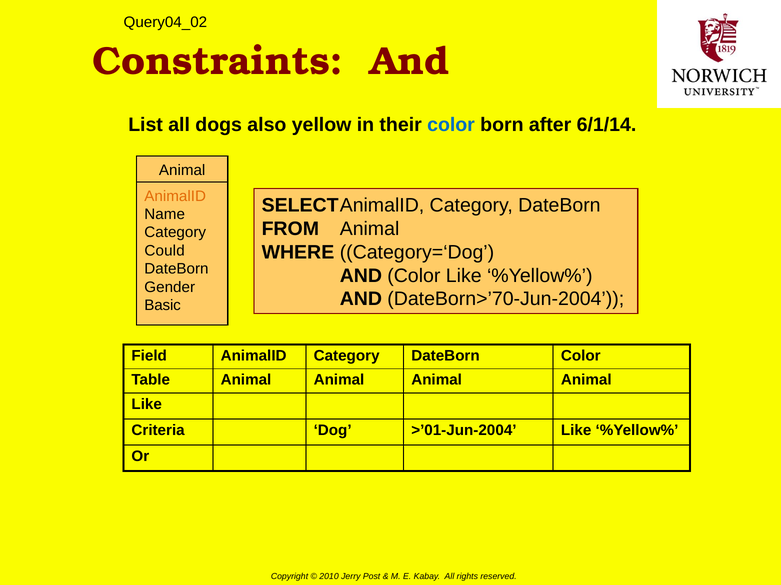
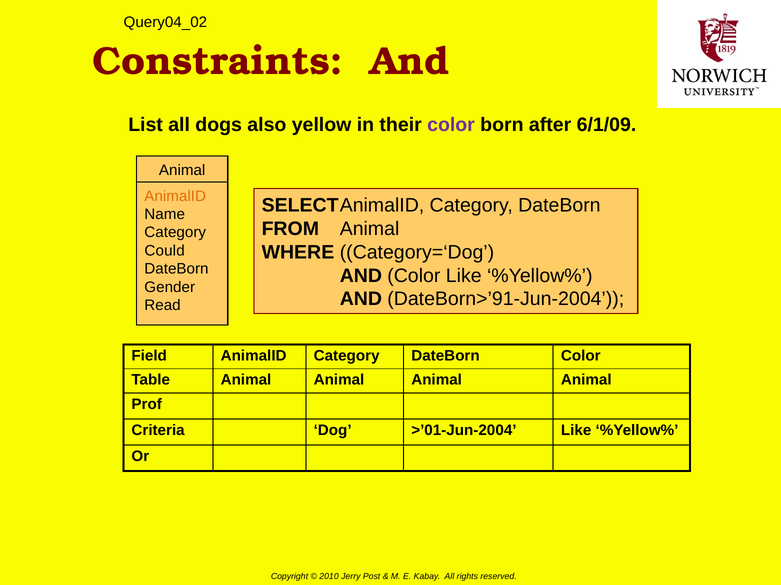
color colour: blue -> purple (451, 125)
6/1/14: 6/1/14 -> 6/1/09 (606, 125)
DateBorn>’70-Jun-2004: DateBorn>’70-Jun-2004 -> DateBorn>’91-Jun-2004 (506, 299)
Basic: Basic -> Read (163, 306)
Like: Like -> Prof (147, 405)
